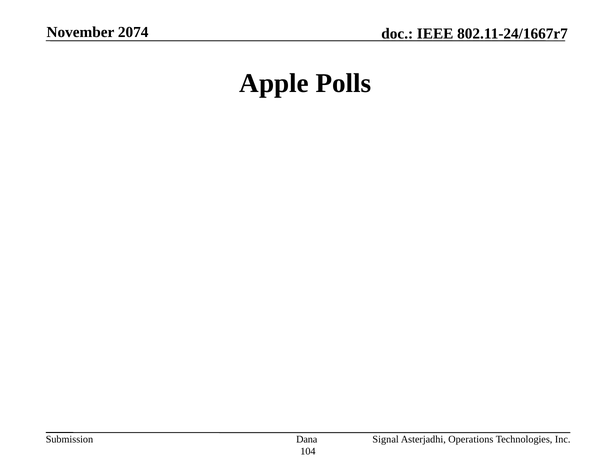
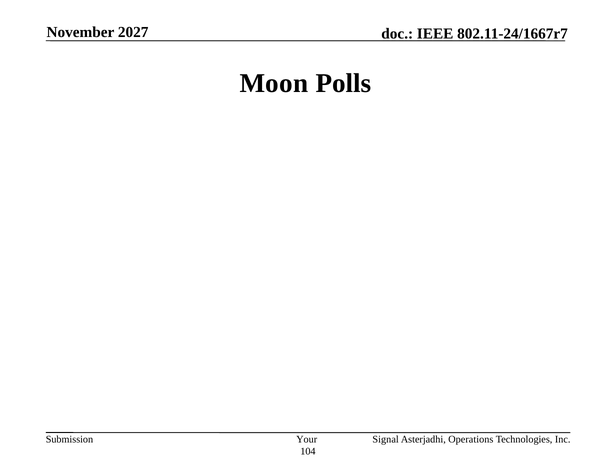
2074: 2074 -> 2027 (133, 32)
Apple: Apple -> Moon (274, 83)
Dana: Dana -> Your (307, 439)
